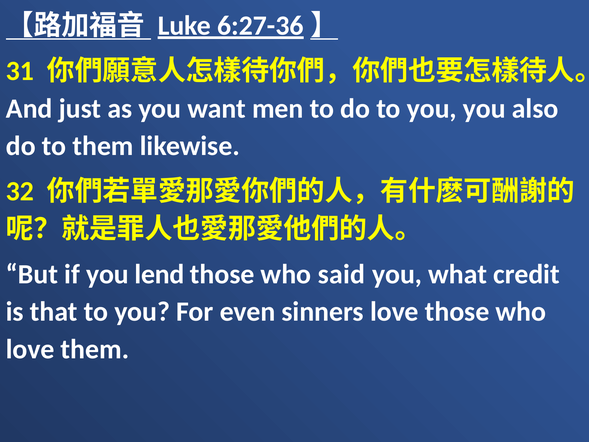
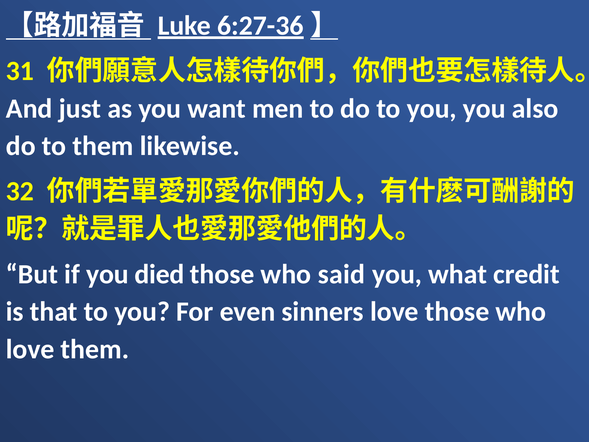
lend: lend -> died (160, 274)
